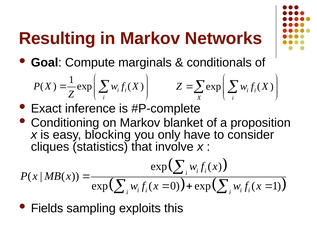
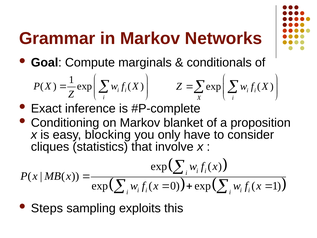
Resulting: Resulting -> Grammar (57, 38)
Fields: Fields -> Steps (47, 208)
